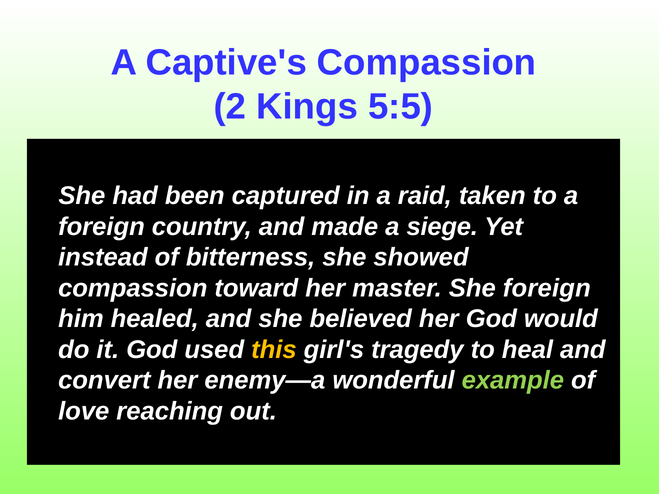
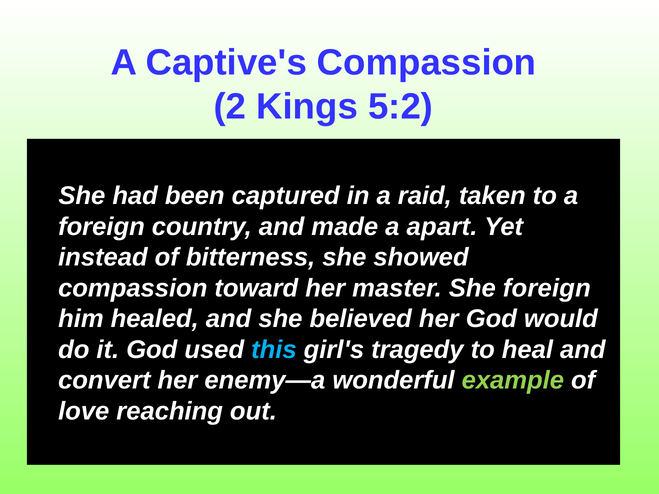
5:5: 5:5 -> 5:2 (401, 107)
siege: siege -> apart (442, 227)
this colour: yellow -> light blue (274, 350)
